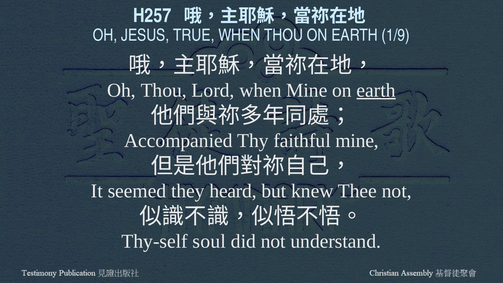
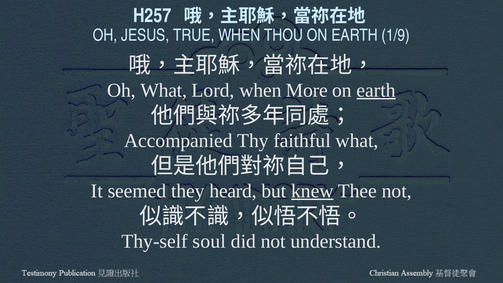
Oh Thou: Thou -> What (164, 90)
when Mine: Mine -> More (307, 90)
faithful mine: mine -> what (357, 141)
knew underline: none -> present (312, 191)
